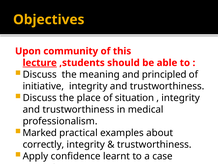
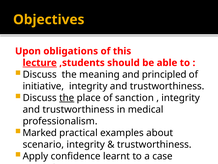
community: community -> obligations (71, 51)
the underline: none -> present (67, 98)
situation: situation -> sanction (134, 98)
correctly: correctly -> scenario (43, 144)
